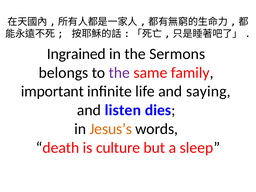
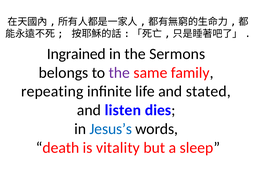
important: important -> repeating (52, 91)
saying: saying -> stated (208, 91)
Jesus’s colour: orange -> blue (111, 129)
culture: culture -> vitality (118, 148)
